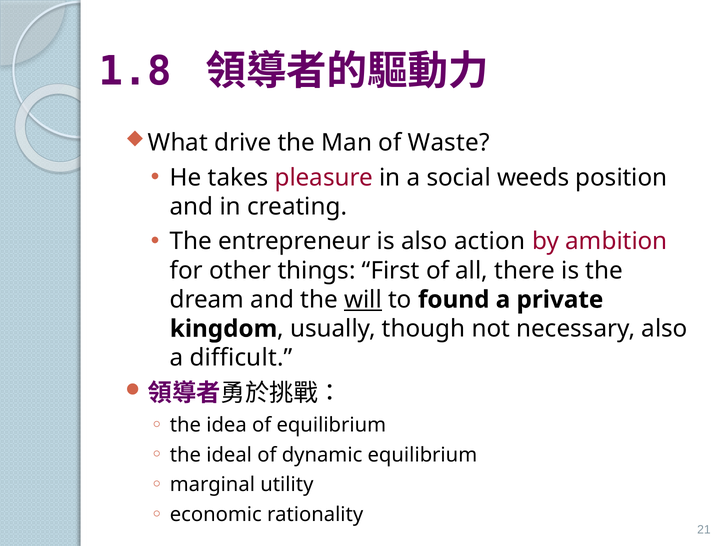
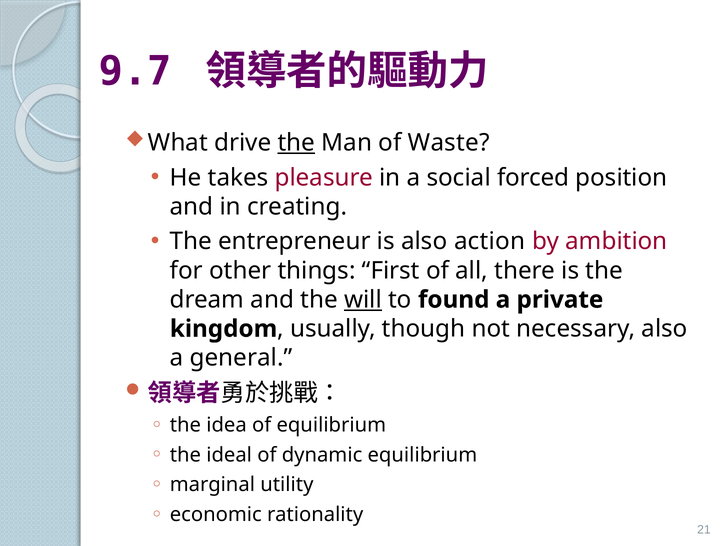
1.8: 1.8 -> 9.7 (135, 71)
the underline: none -> present (296, 143)
weeds: weeds -> forced (533, 178)
difficult: difficult -> general (241, 358)
